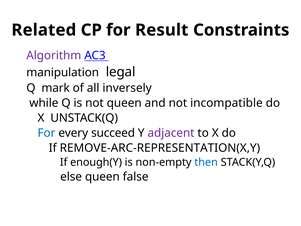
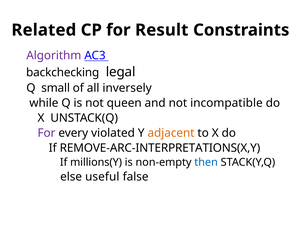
manipulation: manipulation -> backchecking (63, 72)
mark: mark -> small (56, 88)
For colour: blue -> purple (46, 133)
succeed: succeed -> violated (113, 133)
adjacent colour: purple -> orange (171, 133)
REMOVE-ARC-REPRESENTATION(X,Y: REMOVE-ARC-REPRESENTATION(X,Y -> REMOVE-ARC-INTERPRETATIONS(X,Y (160, 148)
enough(Y: enough(Y -> millions(Y (96, 162)
else queen: queen -> useful (102, 177)
